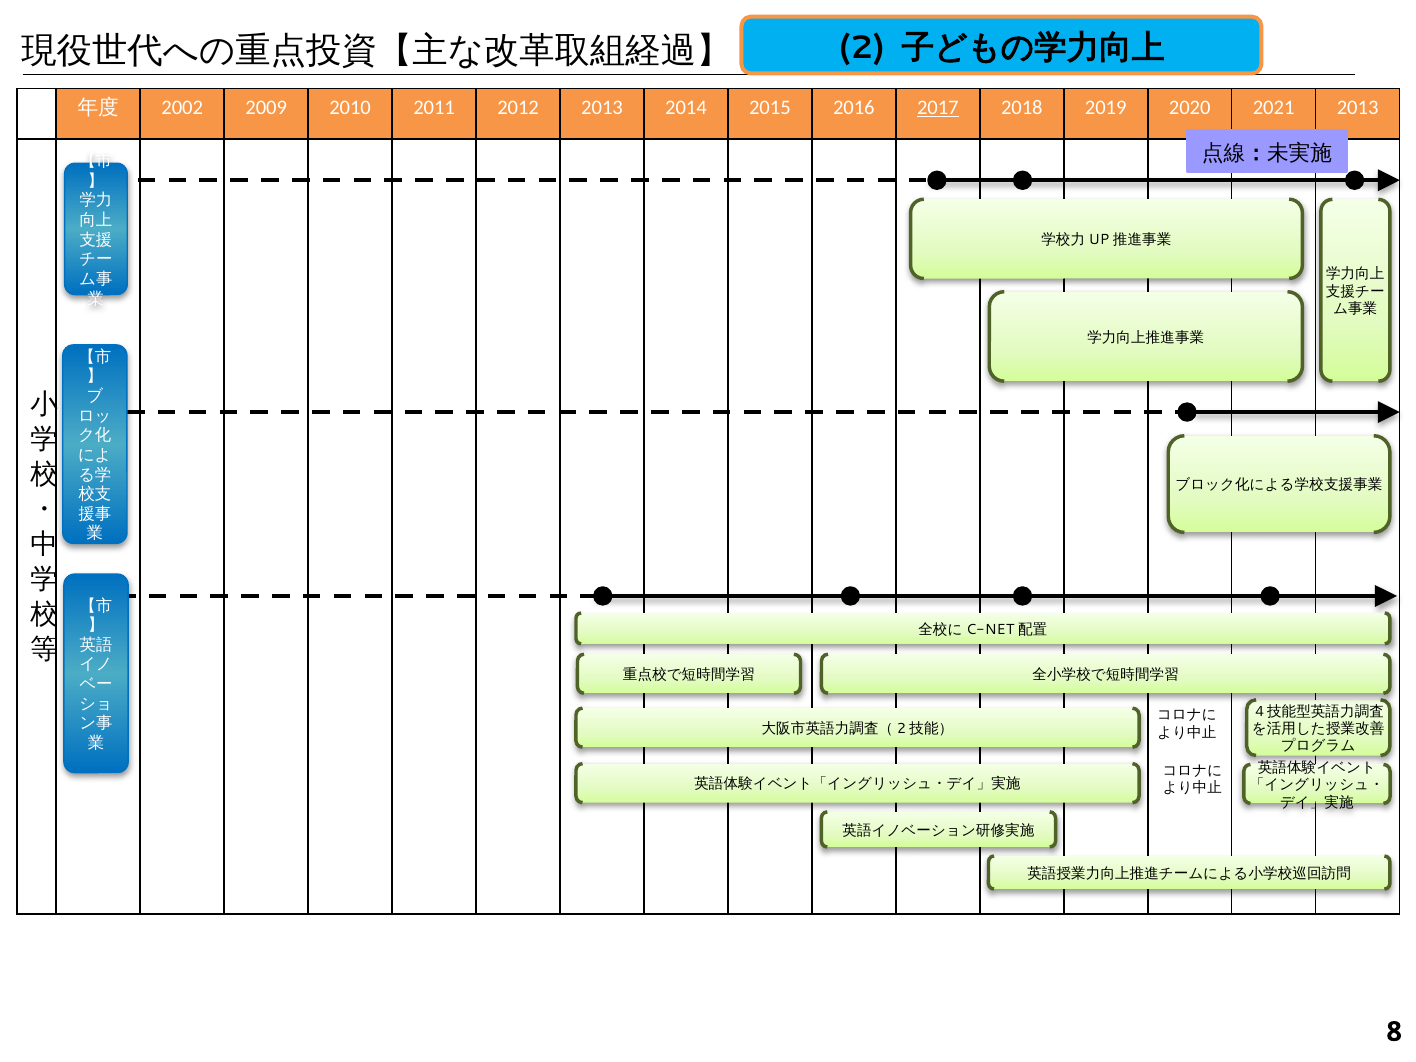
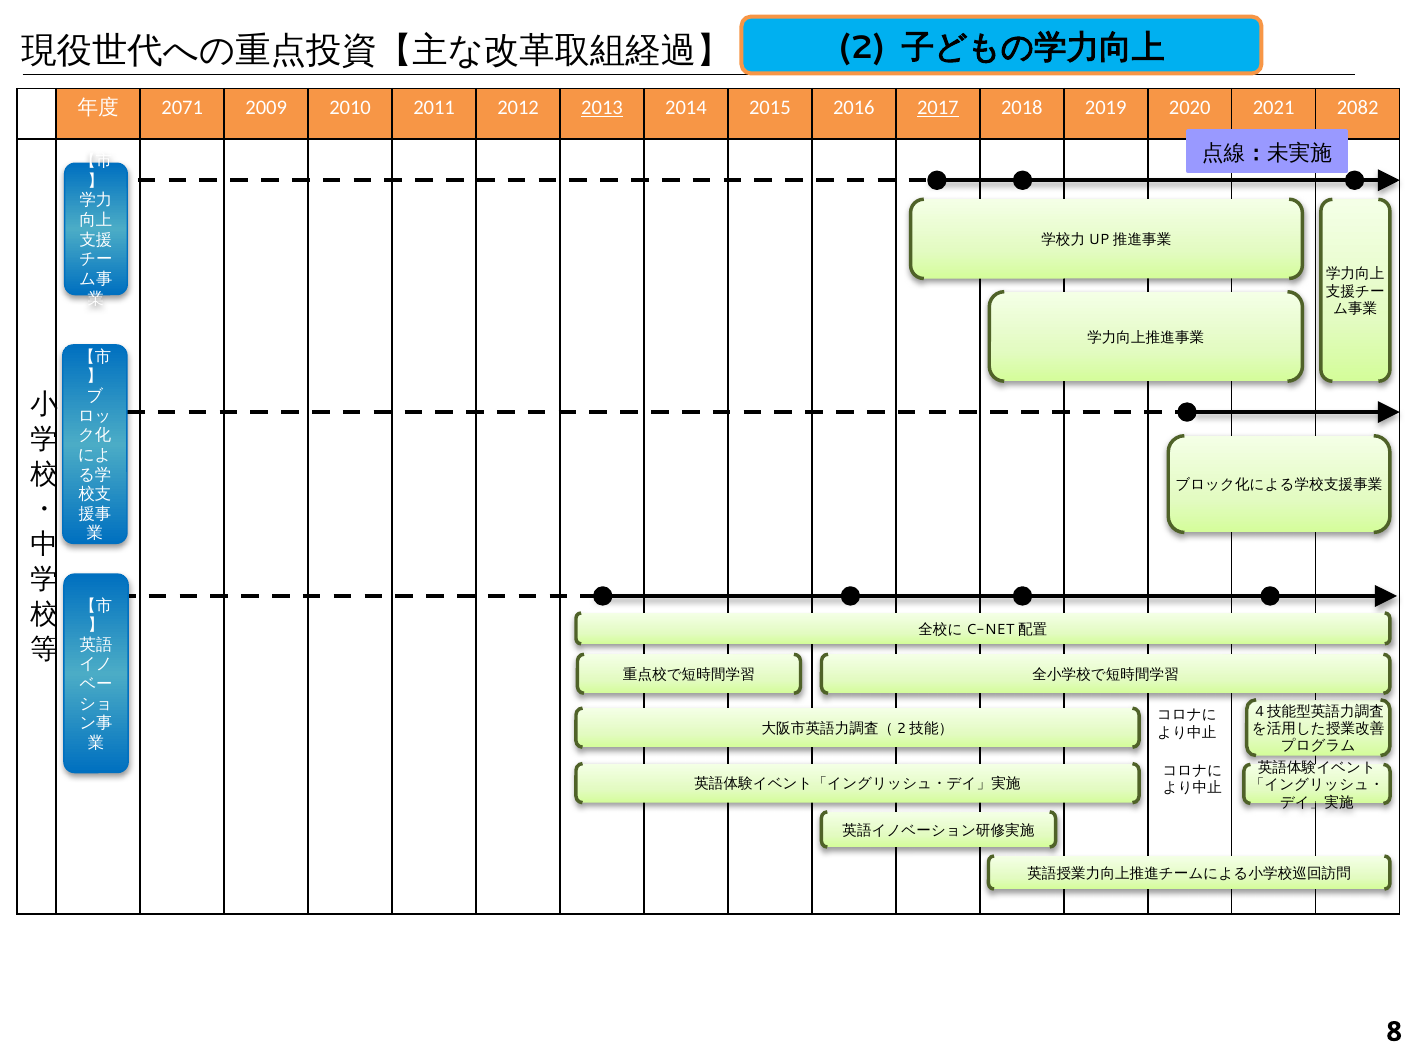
2002: 2002 -> 2071 (182, 107)
2013 underline: none -> present (602, 107)
2021 2013: 2013 -> 2082 (1358, 107)
